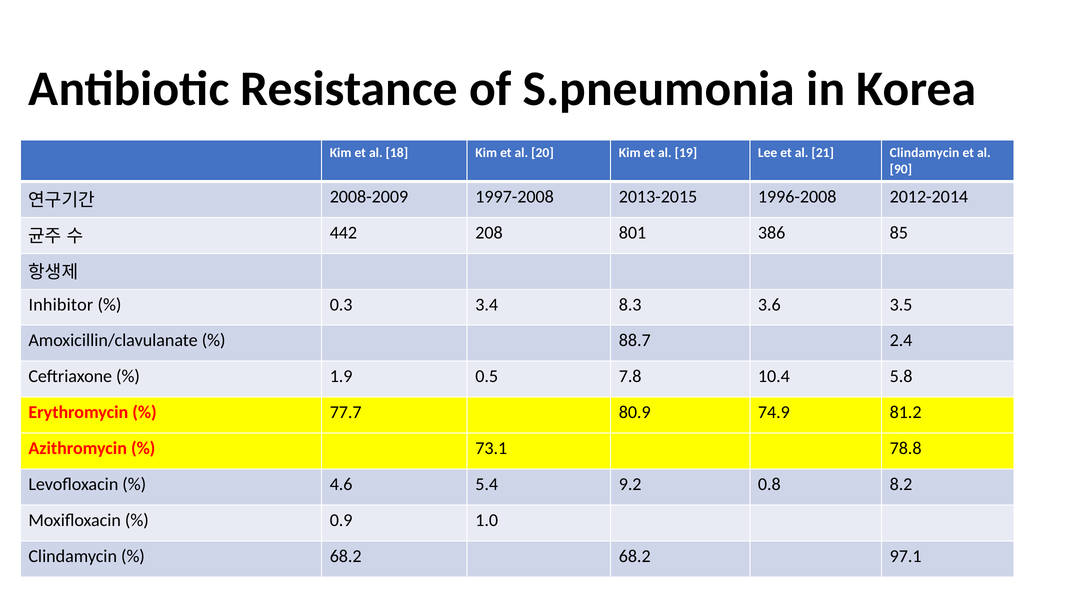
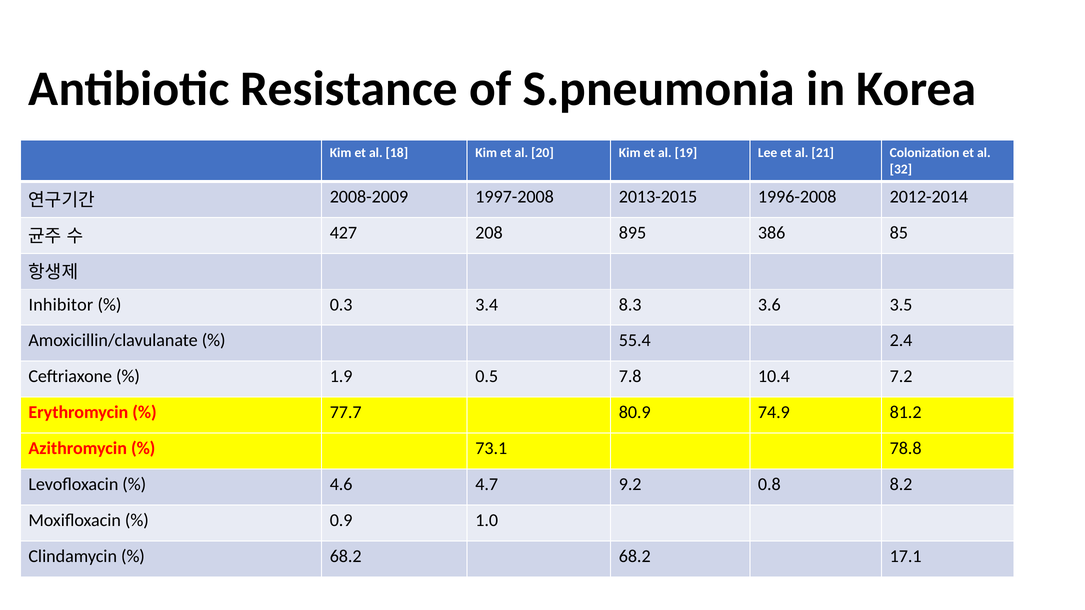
21 Clindamycin: Clindamycin -> Colonization (925, 153)
90: 90 -> 32 (901, 169)
442: 442 -> 427 (343, 233)
801: 801 -> 895 (632, 233)
88.7: 88.7 -> 55.4 (635, 341)
5.8: 5.8 -> 7.2 (901, 377)
5.4: 5.4 -> 4.7 (487, 485)
97.1: 97.1 -> 17.1 (906, 557)
